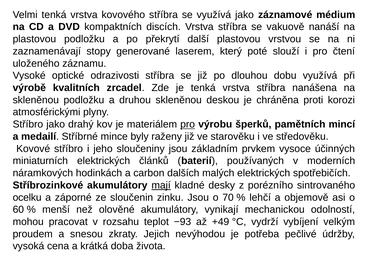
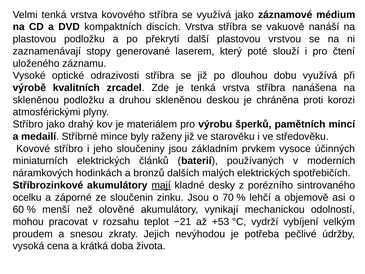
pro underline: present -> none (188, 124)
carbon: carbon -> bronzů (149, 173)
−93: −93 -> −21 (183, 222)
+49: +49 -> +53 (221, 222)
